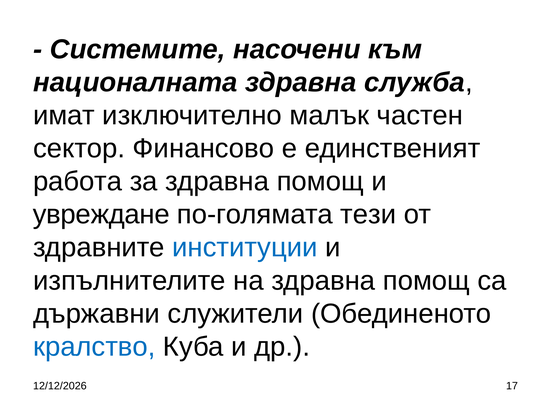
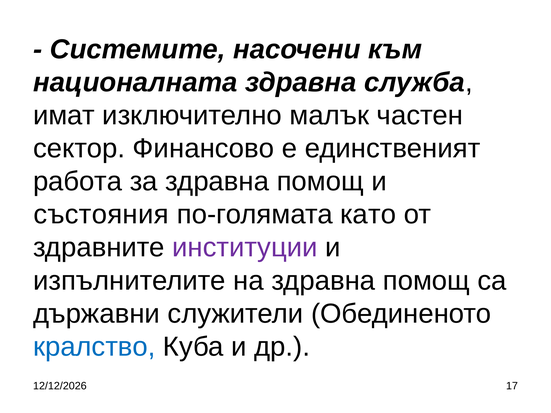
увреждане: увреждане -> състояния (101, 215)
тези: тези -> като (368, 215)
институции colour: blue -> purple (245, 248)
